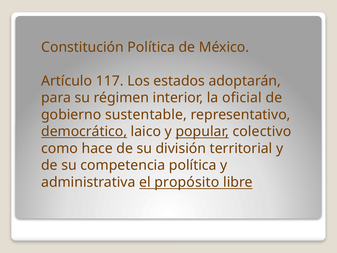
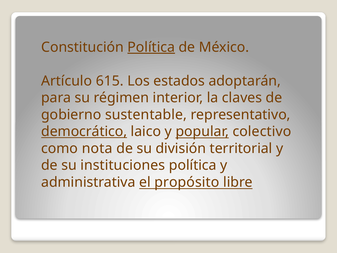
Política underline: none -> present (151, 47)
117: 117 -> 615 (110, 81)
oficial: oficial -> claves (242, 98)
hace: hace -> nota (97, 148)
competencia: competencia -> instituciones (123, 165)
